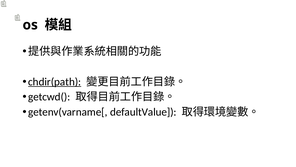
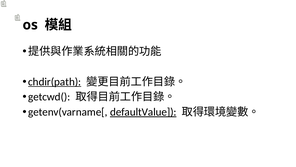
defaultValue underline: none -> present (143, 112)
